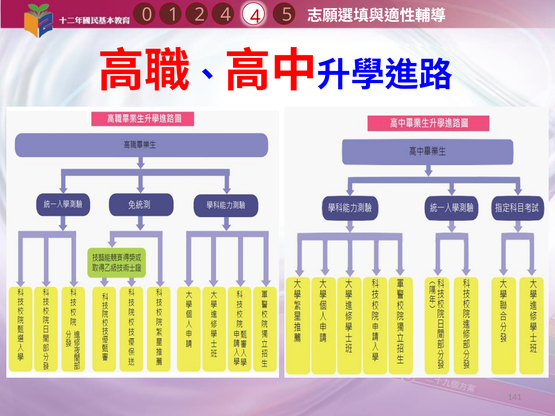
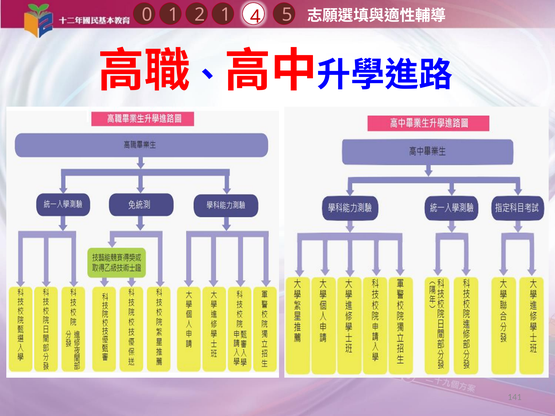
1 4: 4 -> 1 (226, 15)
